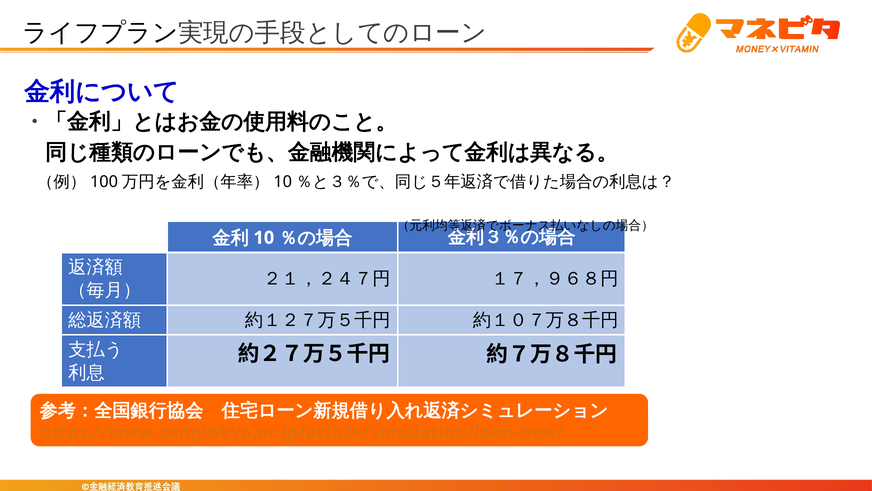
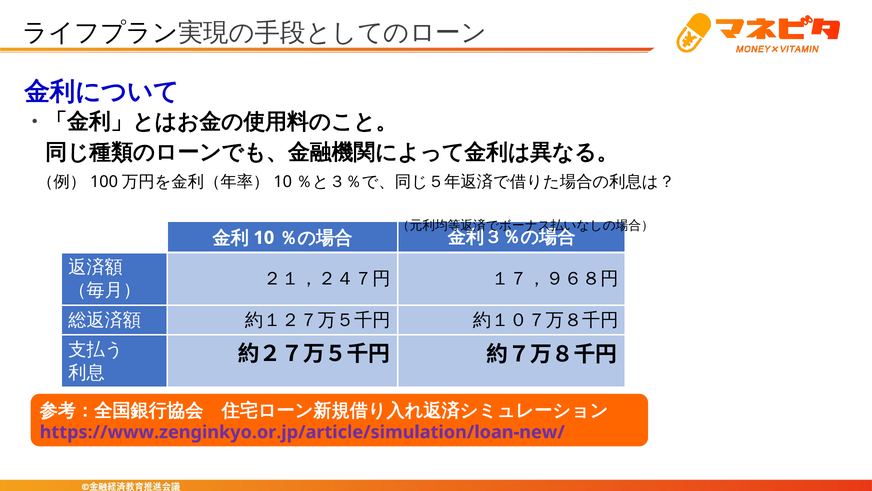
https://www.zenginkyo.or.jp/article/simulation/loan-new/ colour: orange -> purple (302, 432)
